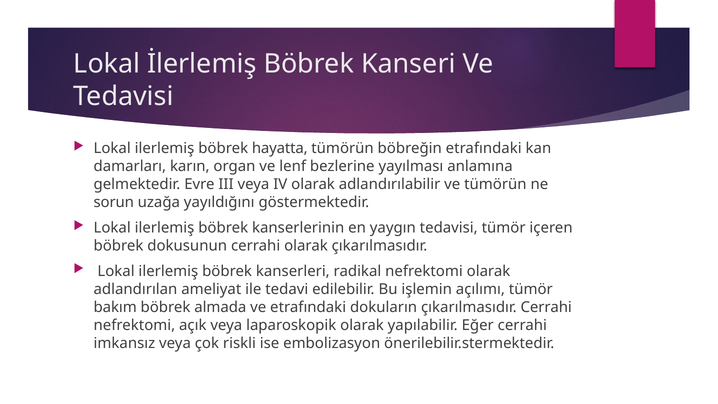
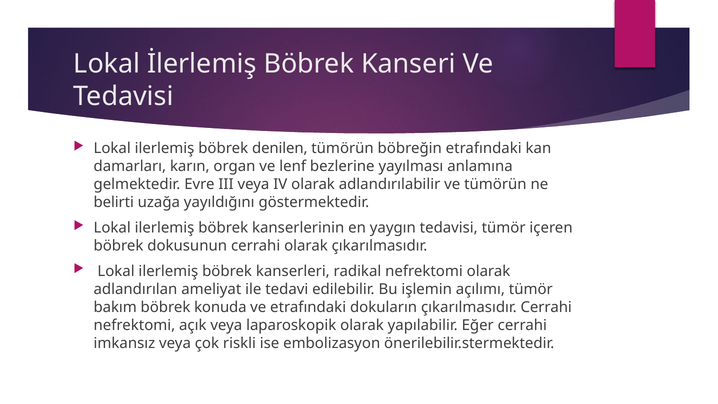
hayatta: hayatta -> denilen (280, 148)
sorun: sorun -> belirti (114, 202)
almada: almada -> konuda (220, 307)
